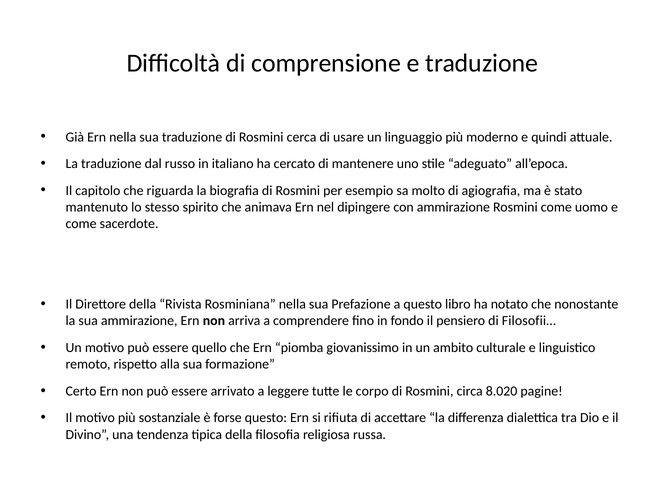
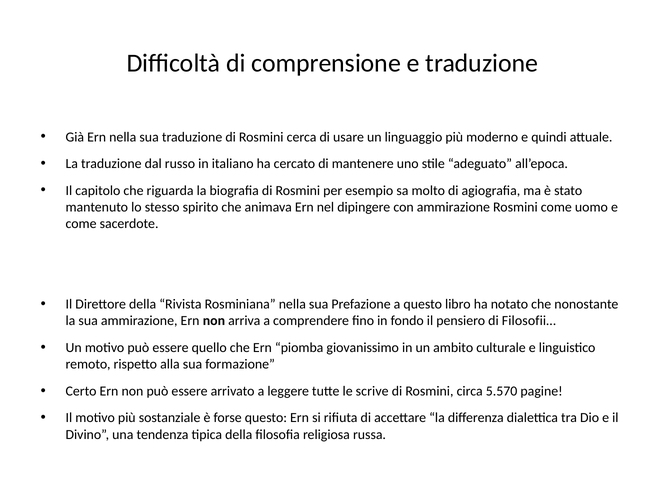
corpo: corpo -> scrive (372, 391)
8.020: 8.020 -> 5.570 (502, 391)
